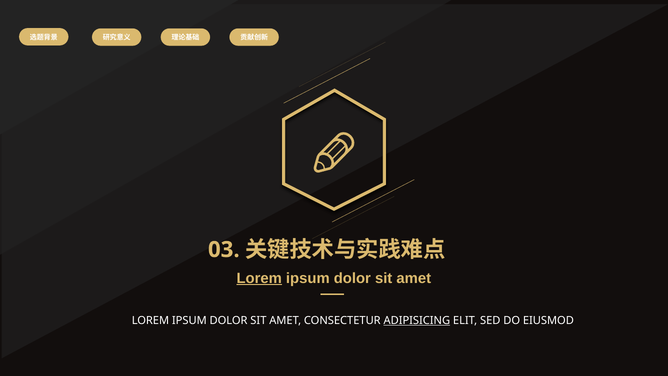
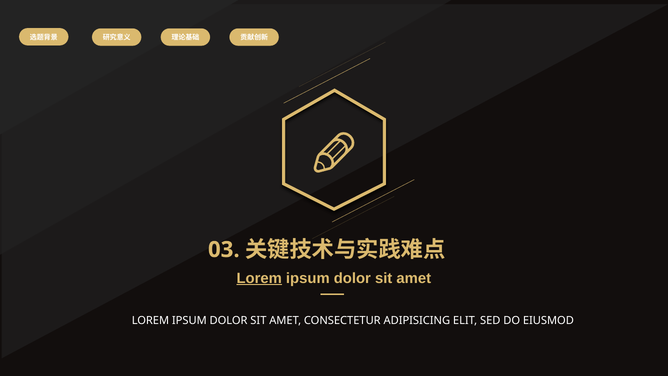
ADIPISICING underline: present -> none (417, 320)
